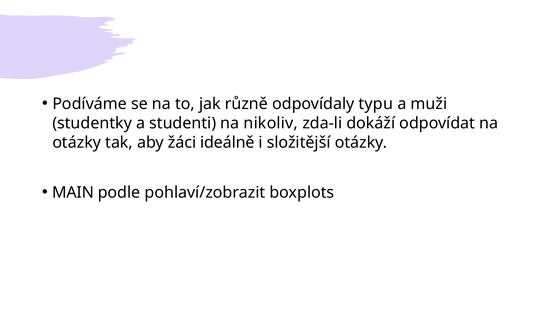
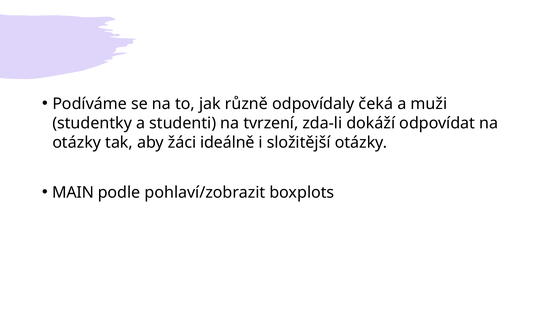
typu: typu -> čeká (376, 104)
nikoliv: nikoliv -> tvrzení (271, 123)
